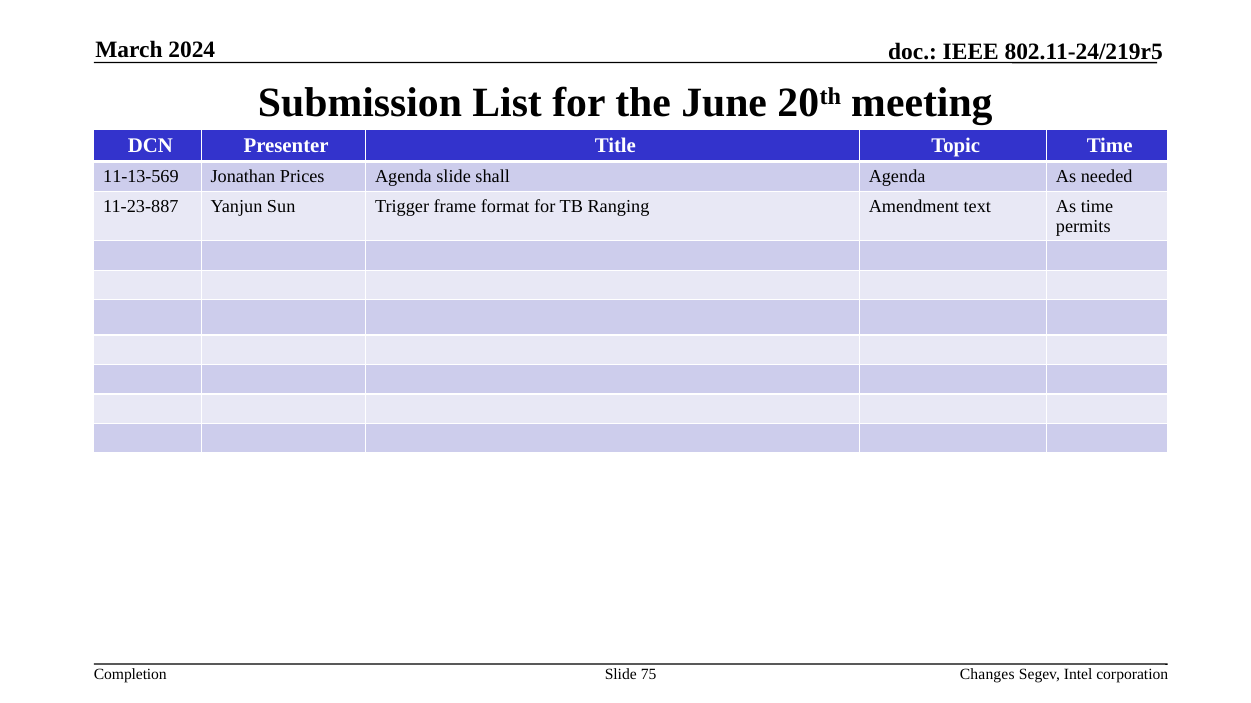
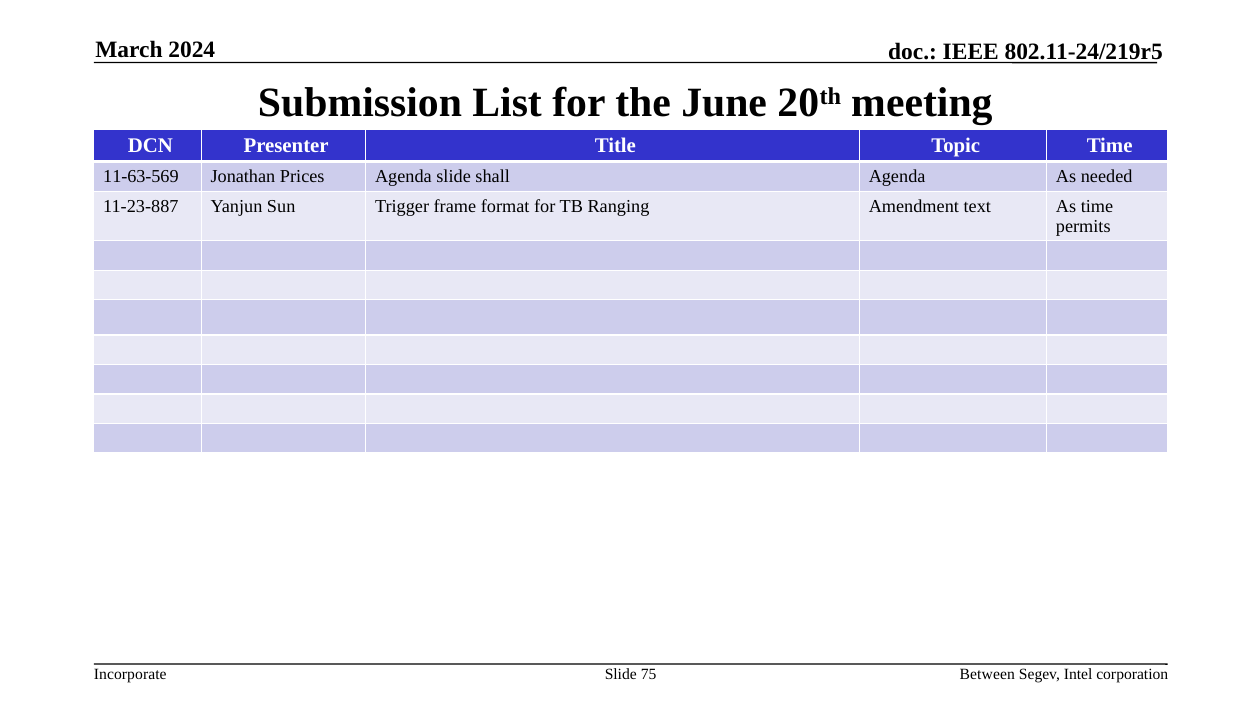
11-13-569: 11-13-569 -> 11-63-569 (141, 177)
Completion: Completion -> Incorporate (130, 675)
Changes: Changes -> Between (987, 675)
